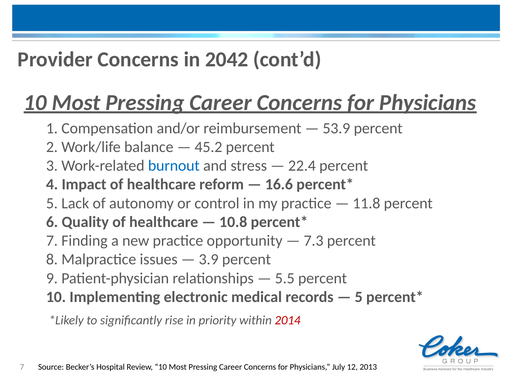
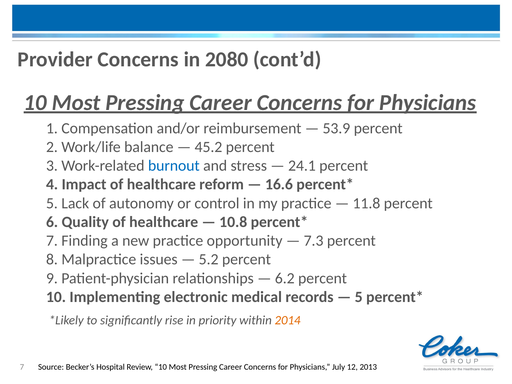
2042: 2042 -> 2080 (227, 59)
22.4: 22.4 -> 24.1 (302, 166)
3.9: 3.9 -> 5.2 (209, 259)
5.5: 5.5 -> 6.2 (285, 278)
2014 colour: red -> orange (288, 320)
